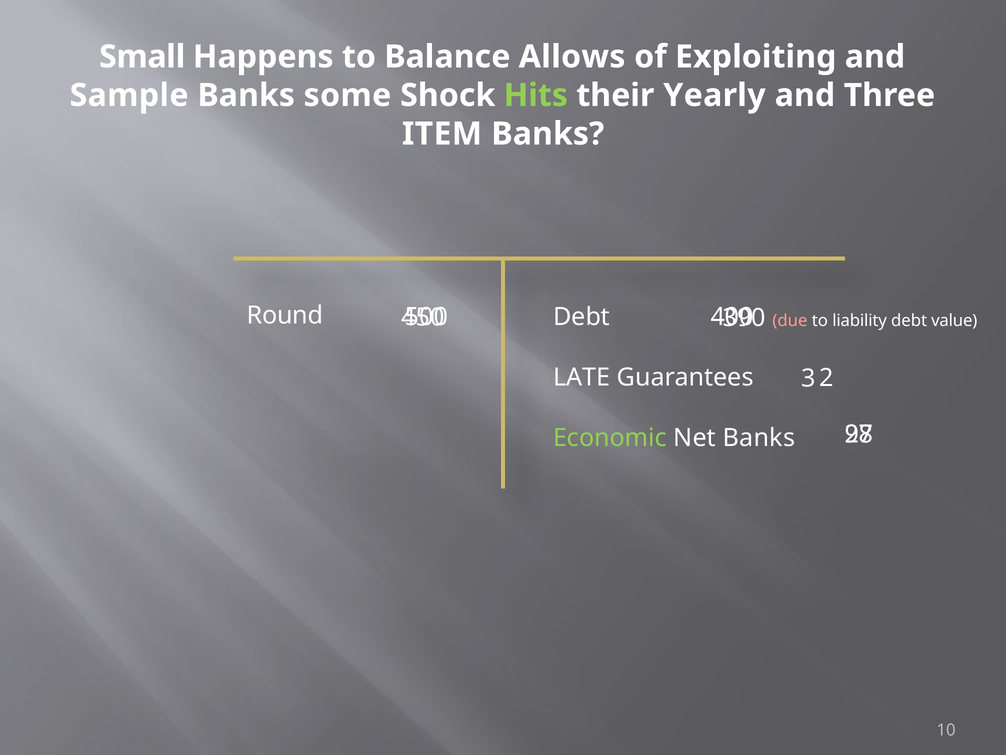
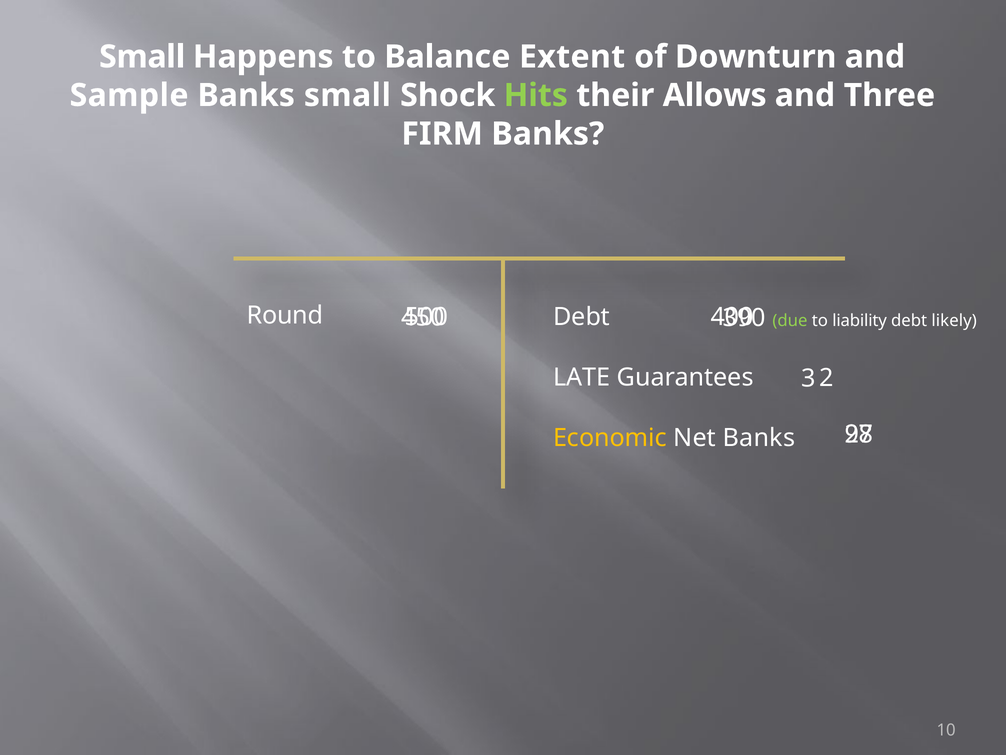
Allows: Allows -> Extent (572, 57)
Exploiting: Exploiting -> Downturn (756, 57)
Banks some: some -> small (347, 95)
Yearly: Yearly -> Allows (715, 95)
ITEM: ITEM -> FIRM (442, 134)
due colour: pink -> light green (790, 321)
value: value -> likely (954, 321)
Economic colour: light green -> yellow (610, 438)
